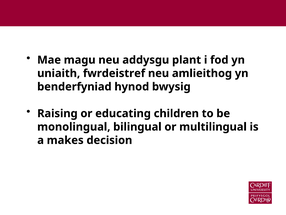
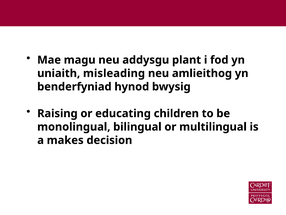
fwrdeistref: fwrdeistref -> misleading (114, 73)
